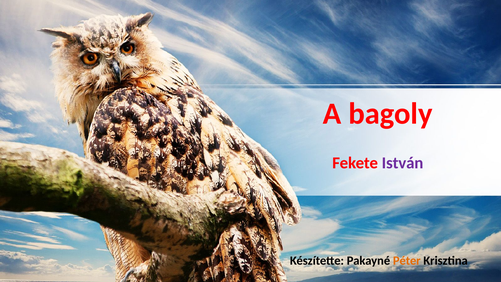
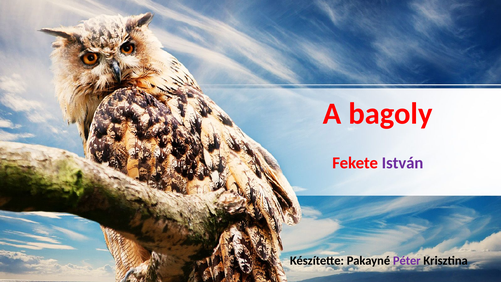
Péter colour: orange -> purple (407, 261)
